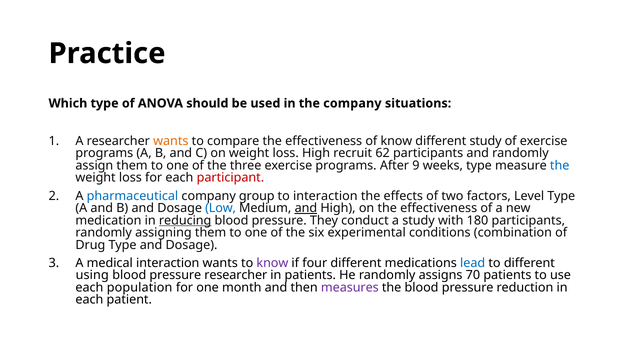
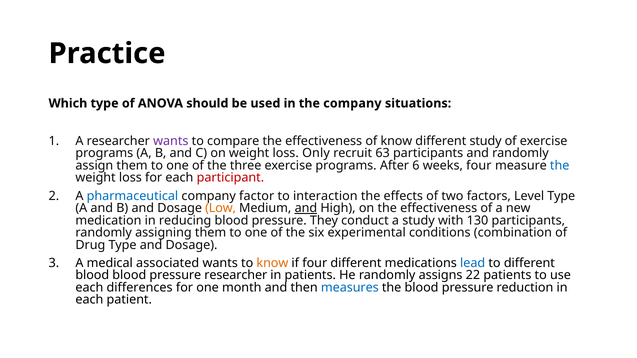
wants colour: orange -> purple (171, 141)
loss High: High -> Only (316, 153)
62: 62 -> 63 (383, 153)
9: 9 -> 6 (416, 166)
weeks type: type -> four (479, 166)
group: group -> factor (257, 196)
Low colour: blue -> orange (221, 208)
reducing underline: present -> none (185, 221)
180: 180 -> 130 (478, 221)
medical interaction: interaction -> associated (168, 263)
know colour: purple -> orange (272, 263)
using: using -> blood (92, 276)
70: 70 -> 22 (473, 276)
population: population -> differences (140, 288)
measures colour: purple -> blue (350, 288)
